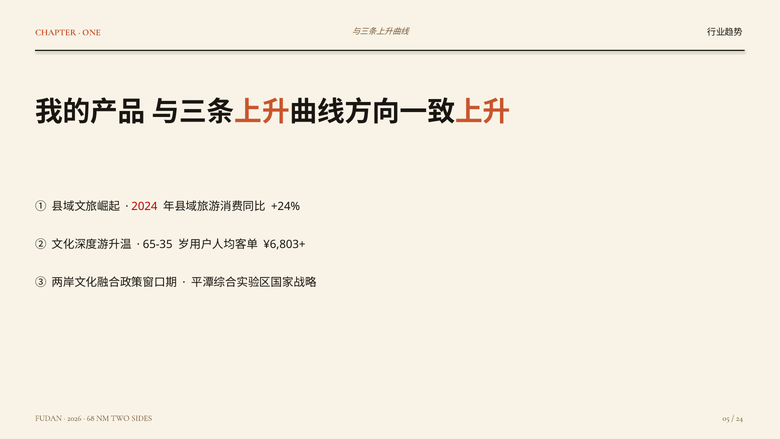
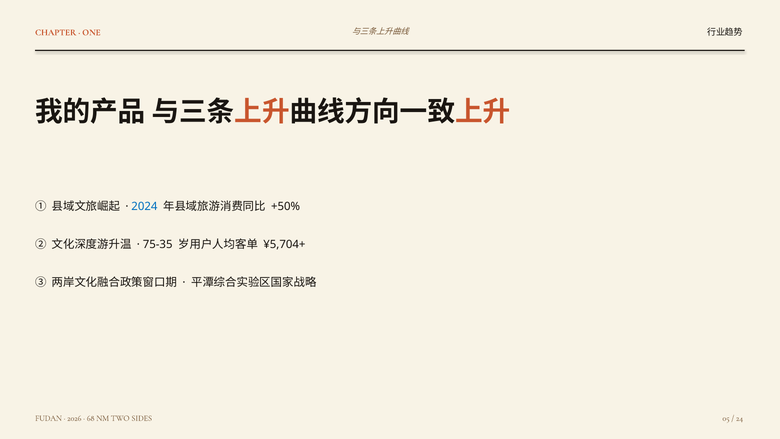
2024 colour: red -> blue (144, 207)
+24%: +24% -> +50% (286, 207)
65-35: 65-35 -> 75-35 (158, 245)
¥6,803+: ¥6,803+ -> ¥5,704+ (284, 245)
